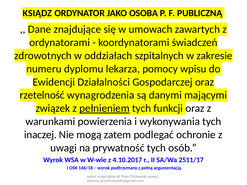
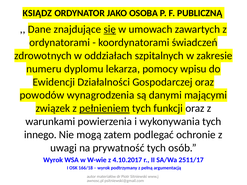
się underline: none -> present (110, 29)
rzetelność: rzetelność -> powodów (42, 95)
inaczej: inaczej -> innego (40, 135)
